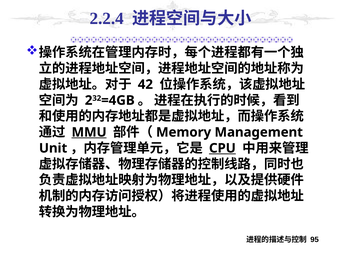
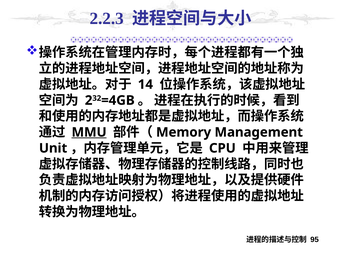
2.2.4: 2.2.4 -> 2.2.3 (107, 18)
42: 42 -> 14 (145, 84)
CPU underline: present -> none (222, 148)
